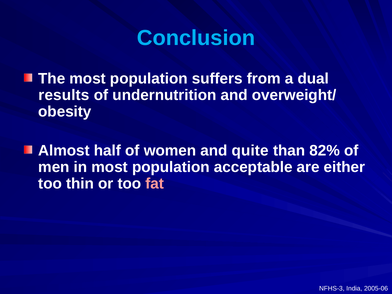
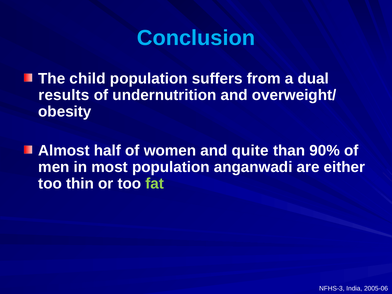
The most: most -> child (88, 79)
82%: 82% -> 90% (325, 151)
acceptable: acceptable -> anganwadi (253, 167)
fat colour: pink -> light green (155, 184)
